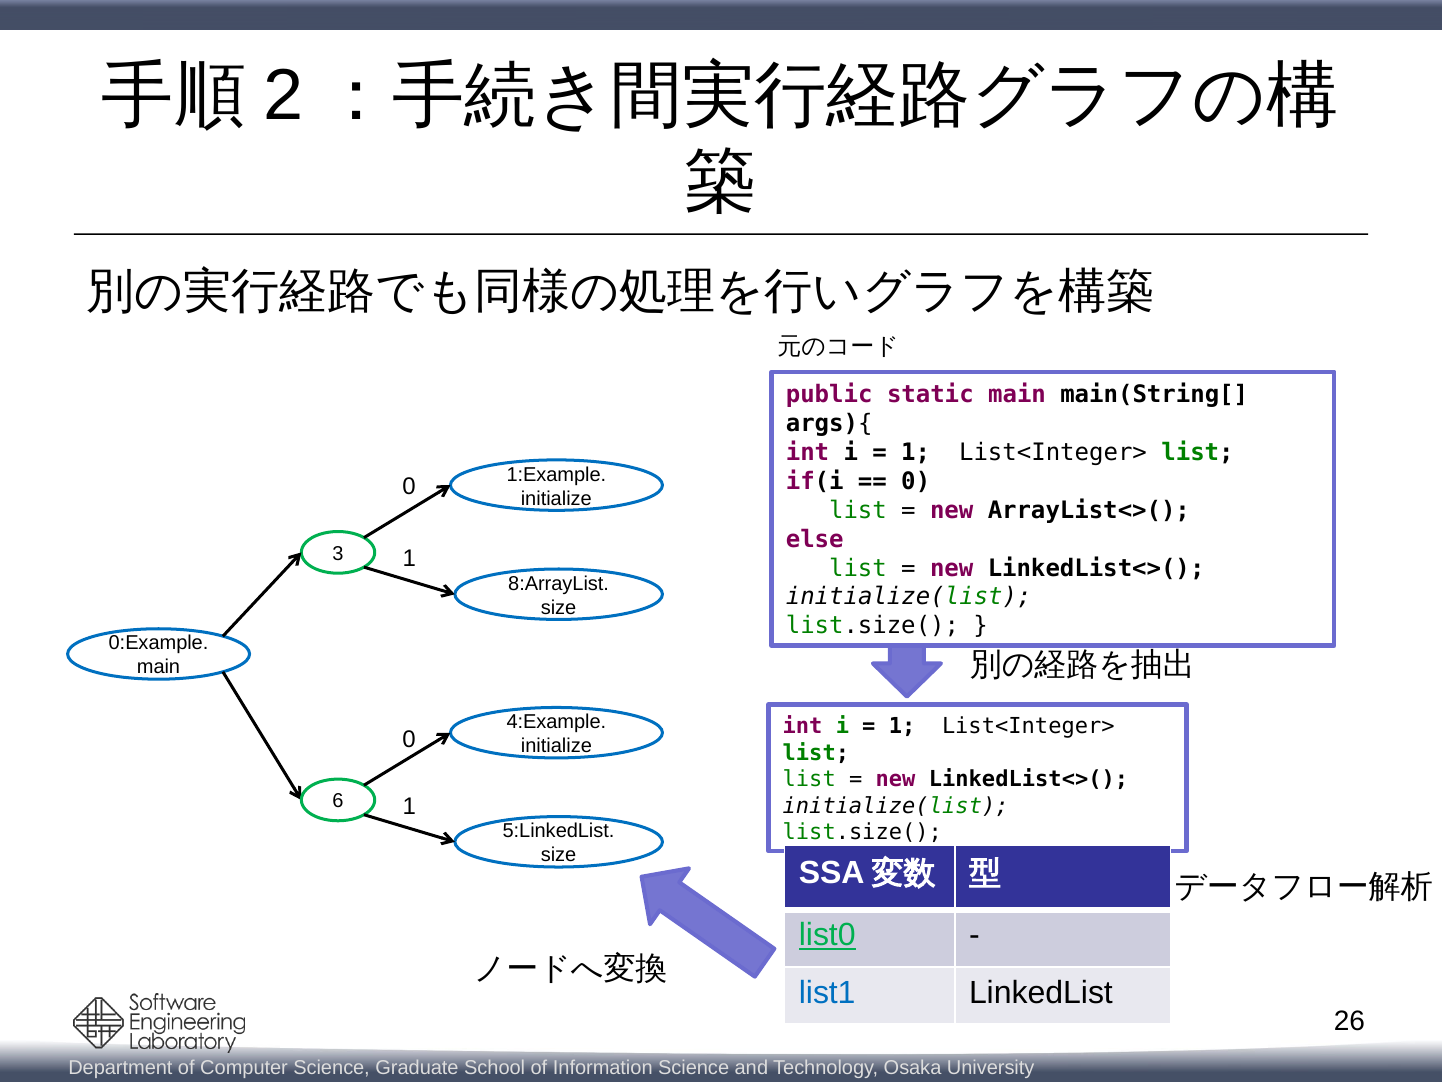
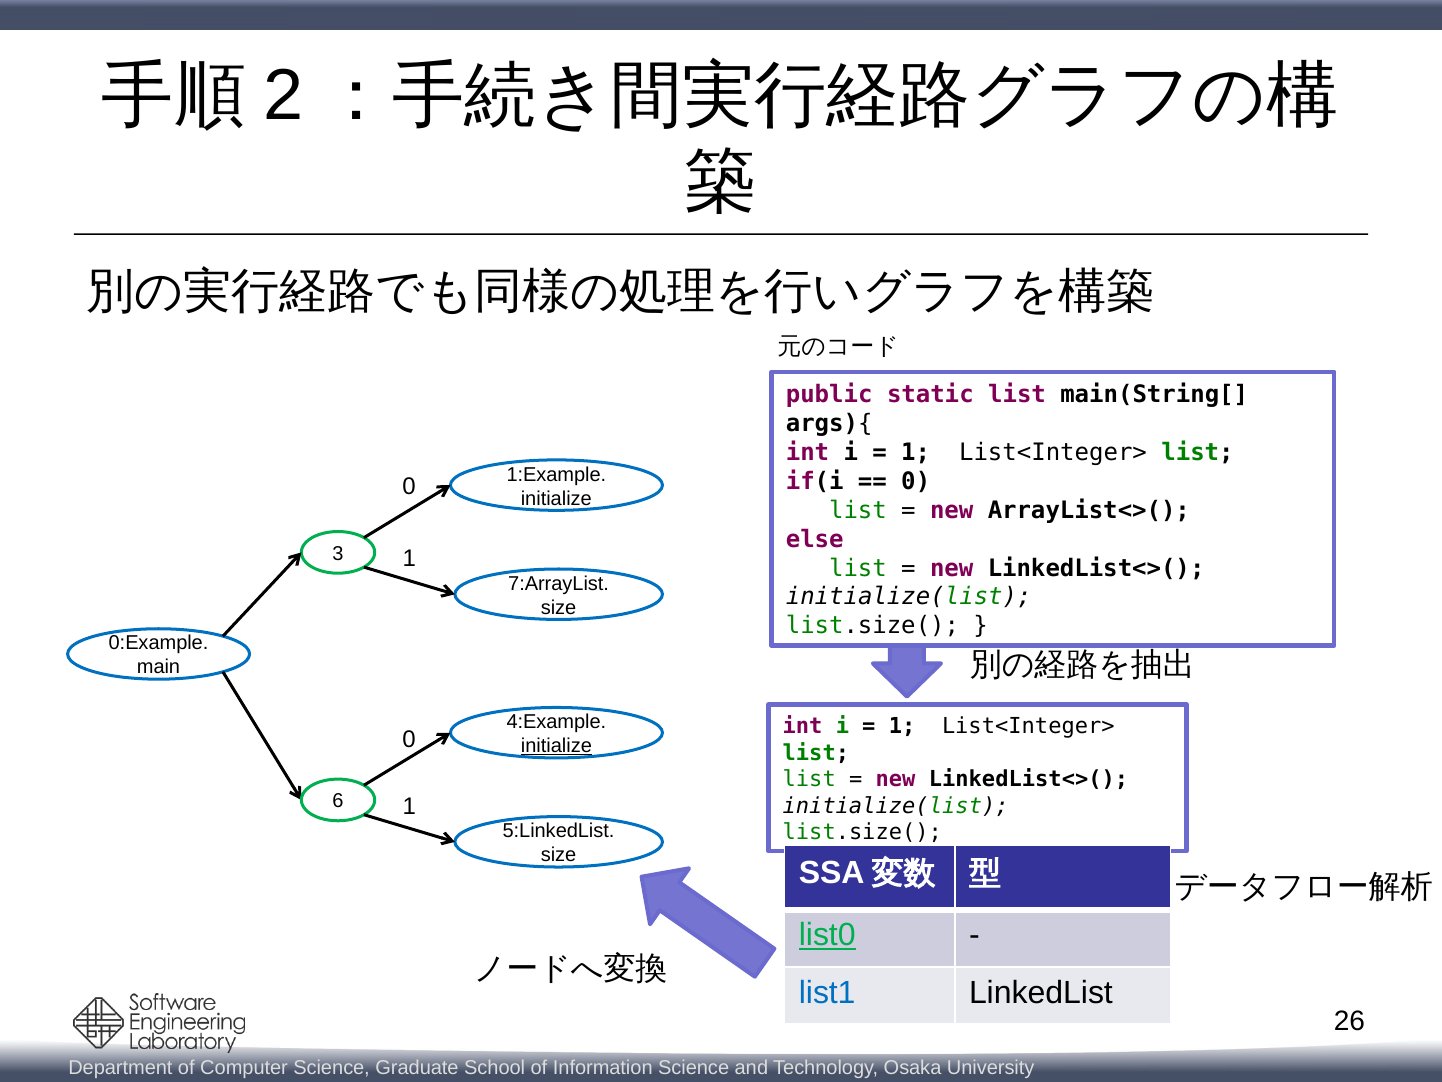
static main: main -> list (1017, 395)
8:ArrayList: 8:ArrayList -> 7:ArrayList (559, 583)
initialize underline: none -> present (556, 746)
